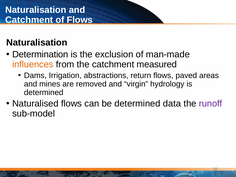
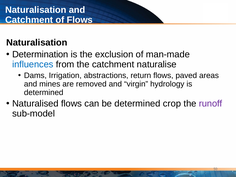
influences colour: orange -> blue (33, 64)
measured: measured -> naturalise (157, 64)
data: data -> crop (172, 104)
